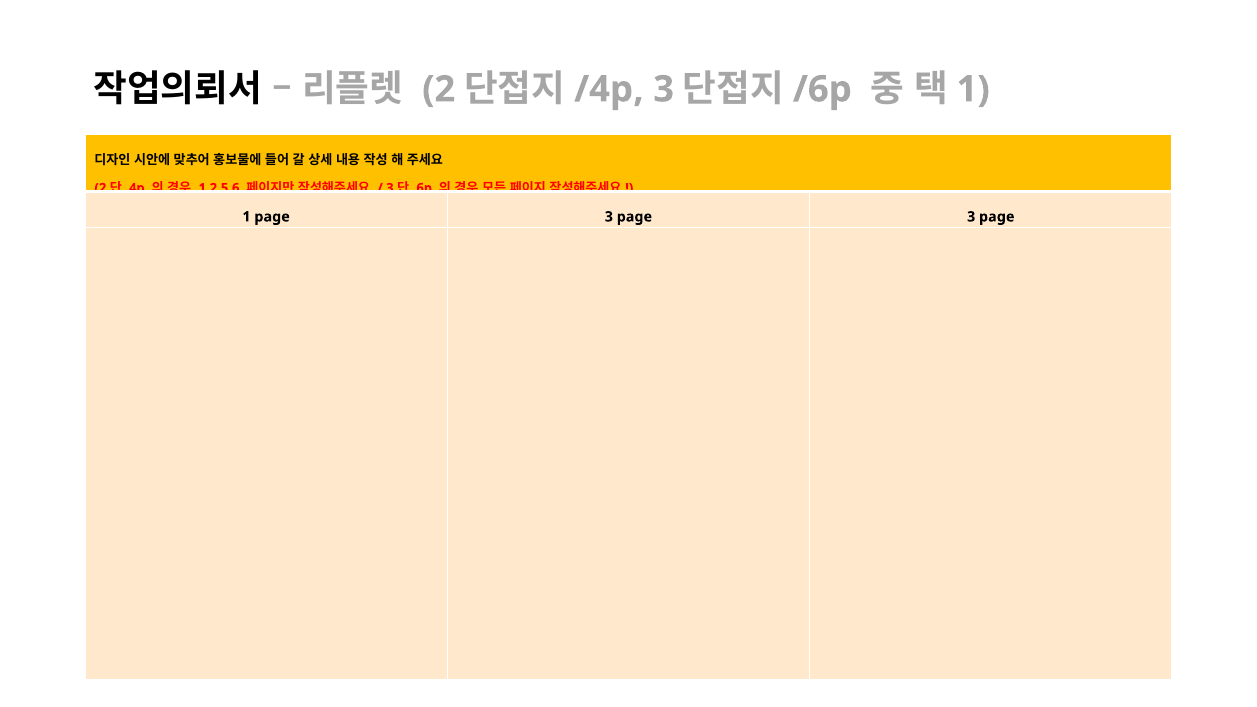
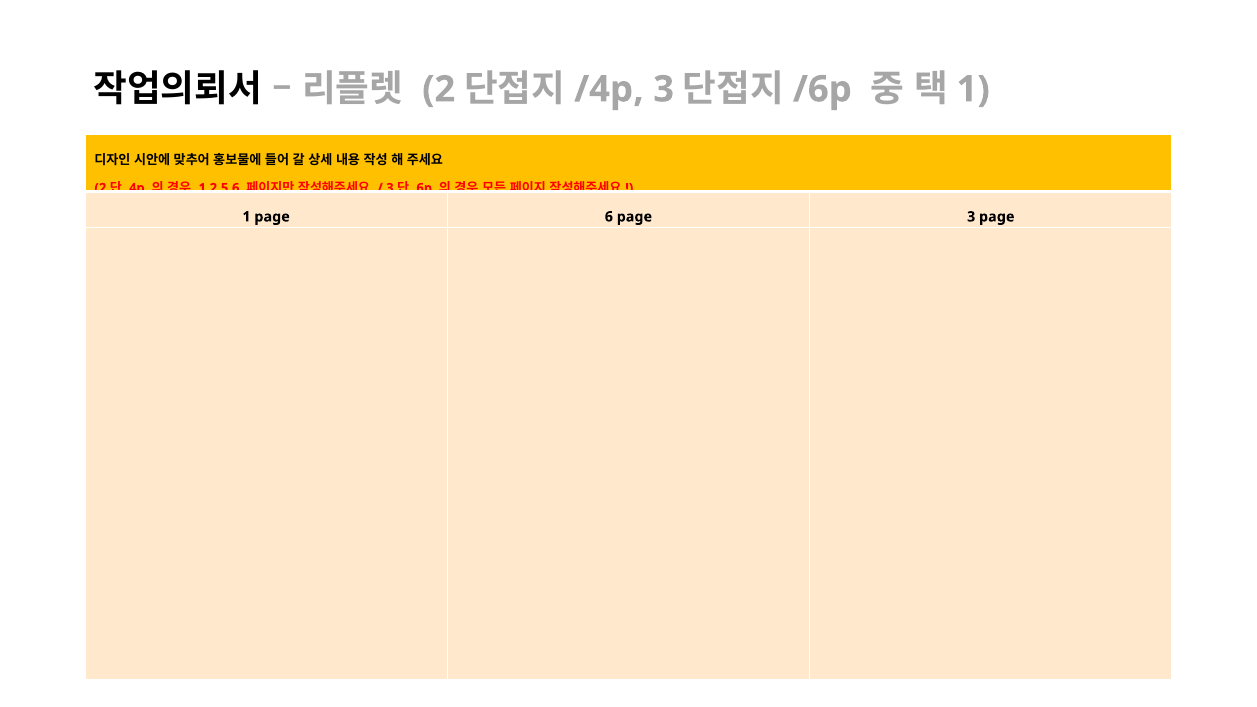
1 page 3: 3 -> 6 (609, 217)
